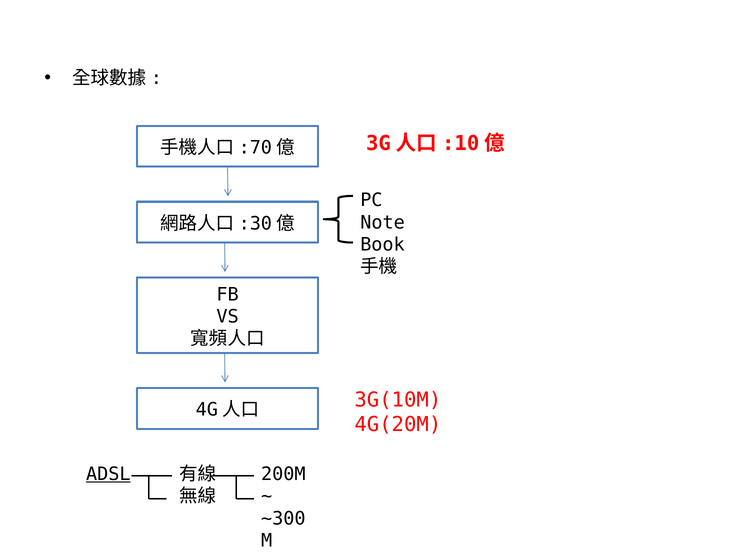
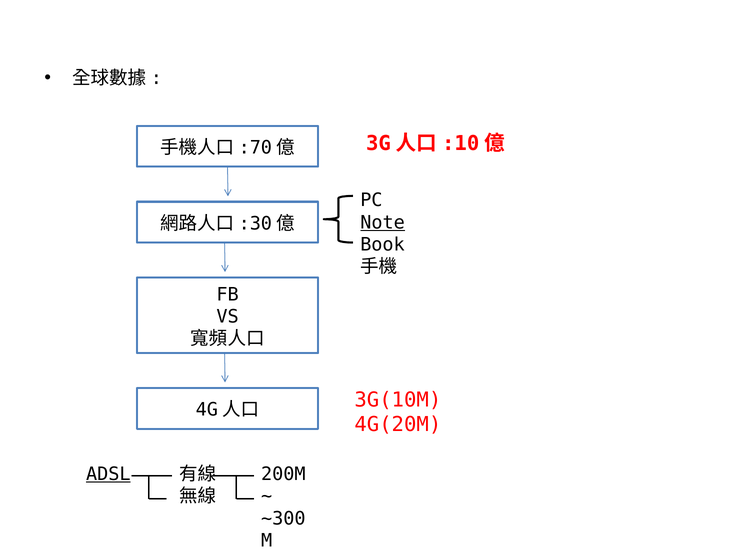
Note underline: none -> present (383, 223)
